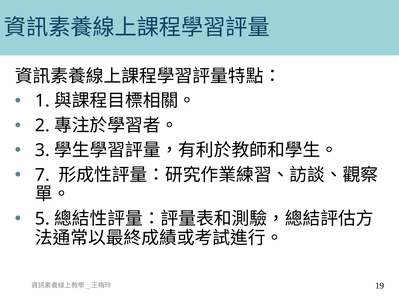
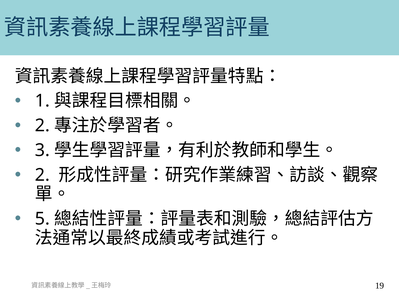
7: 7 -> 2 (42, 175)
